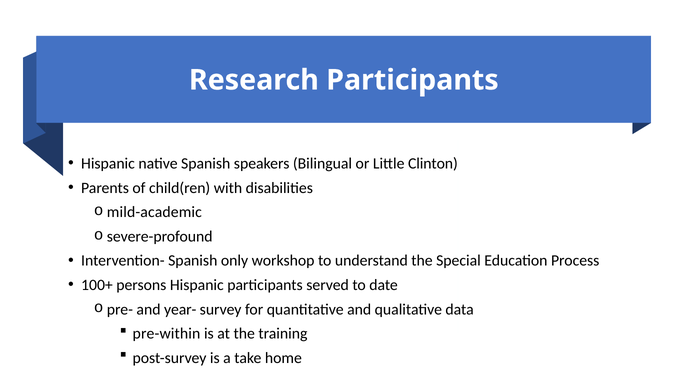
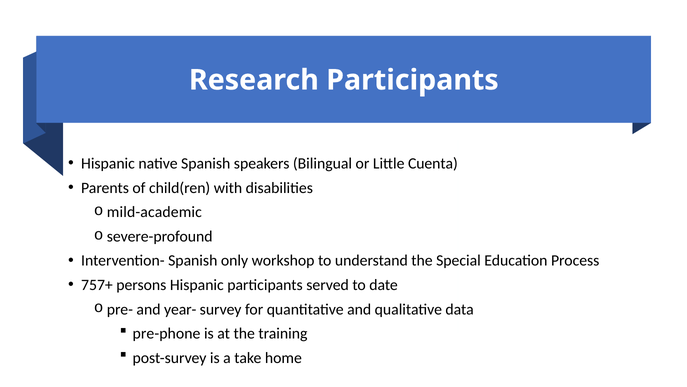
Clinton: Clinton -> Cuenta (433, 163)
100+: 100+ -> 757+ (97, 285)
pre-within: pre-within -> pre-phone (167, 333)
